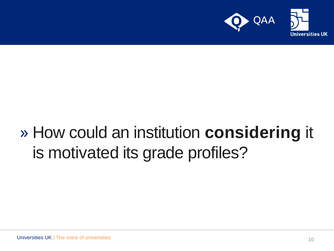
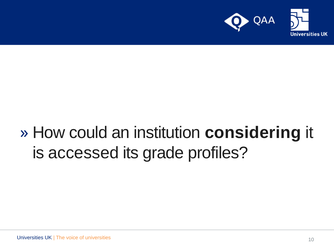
motivated: motivated -> accessed (84, 152)
